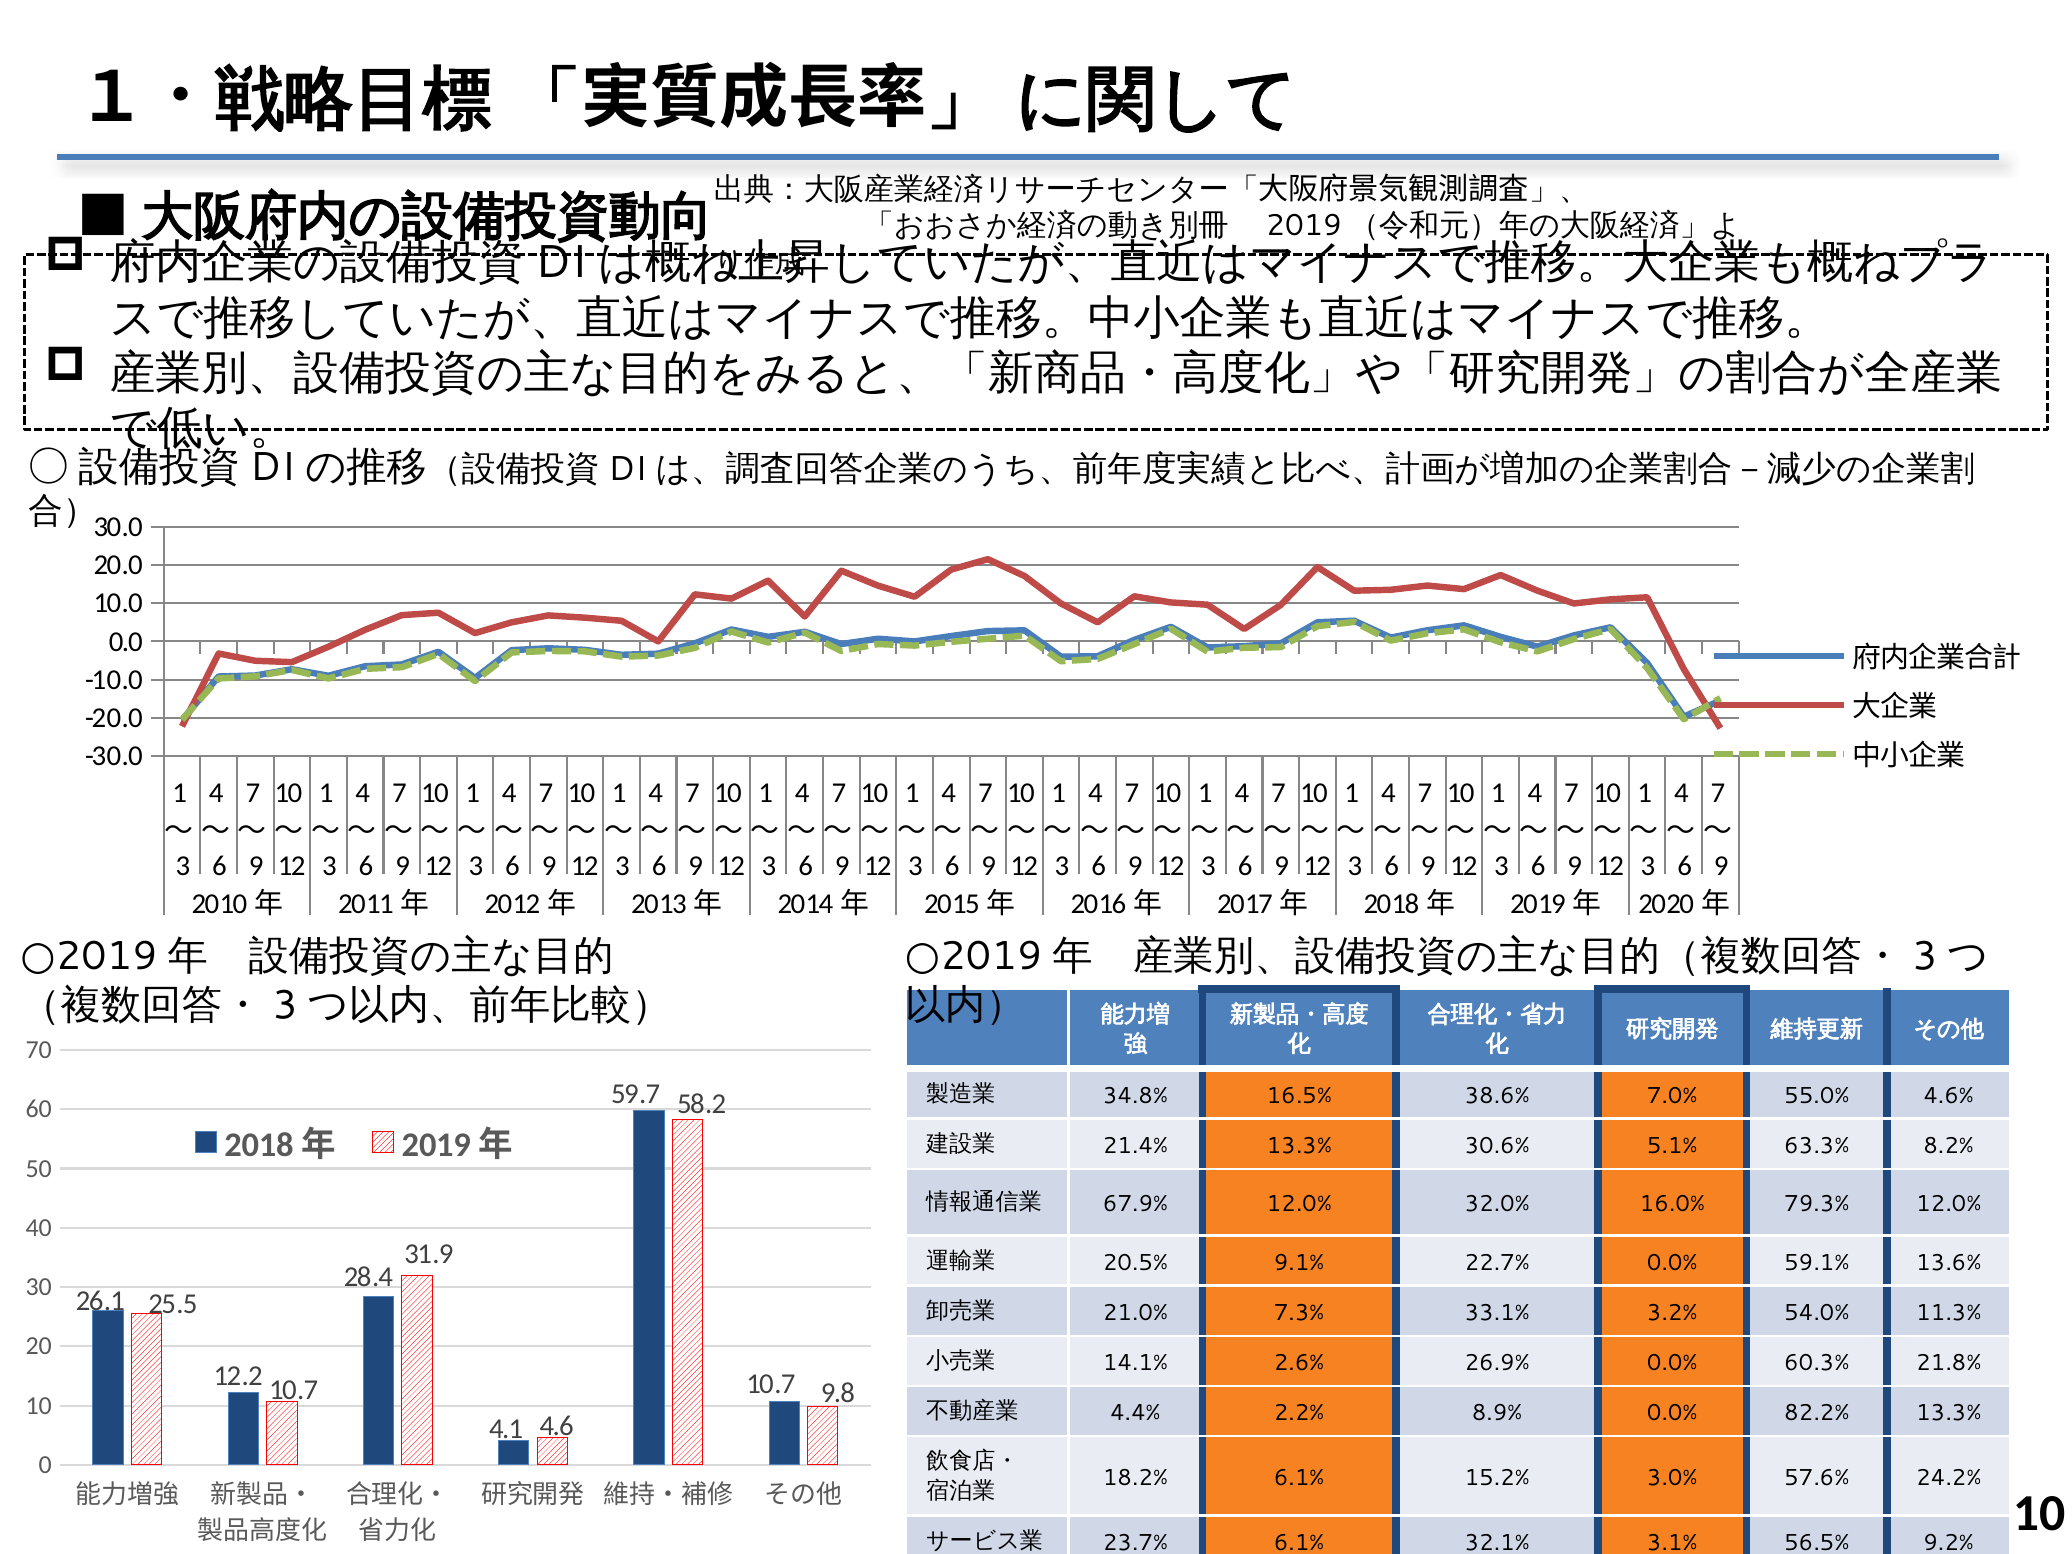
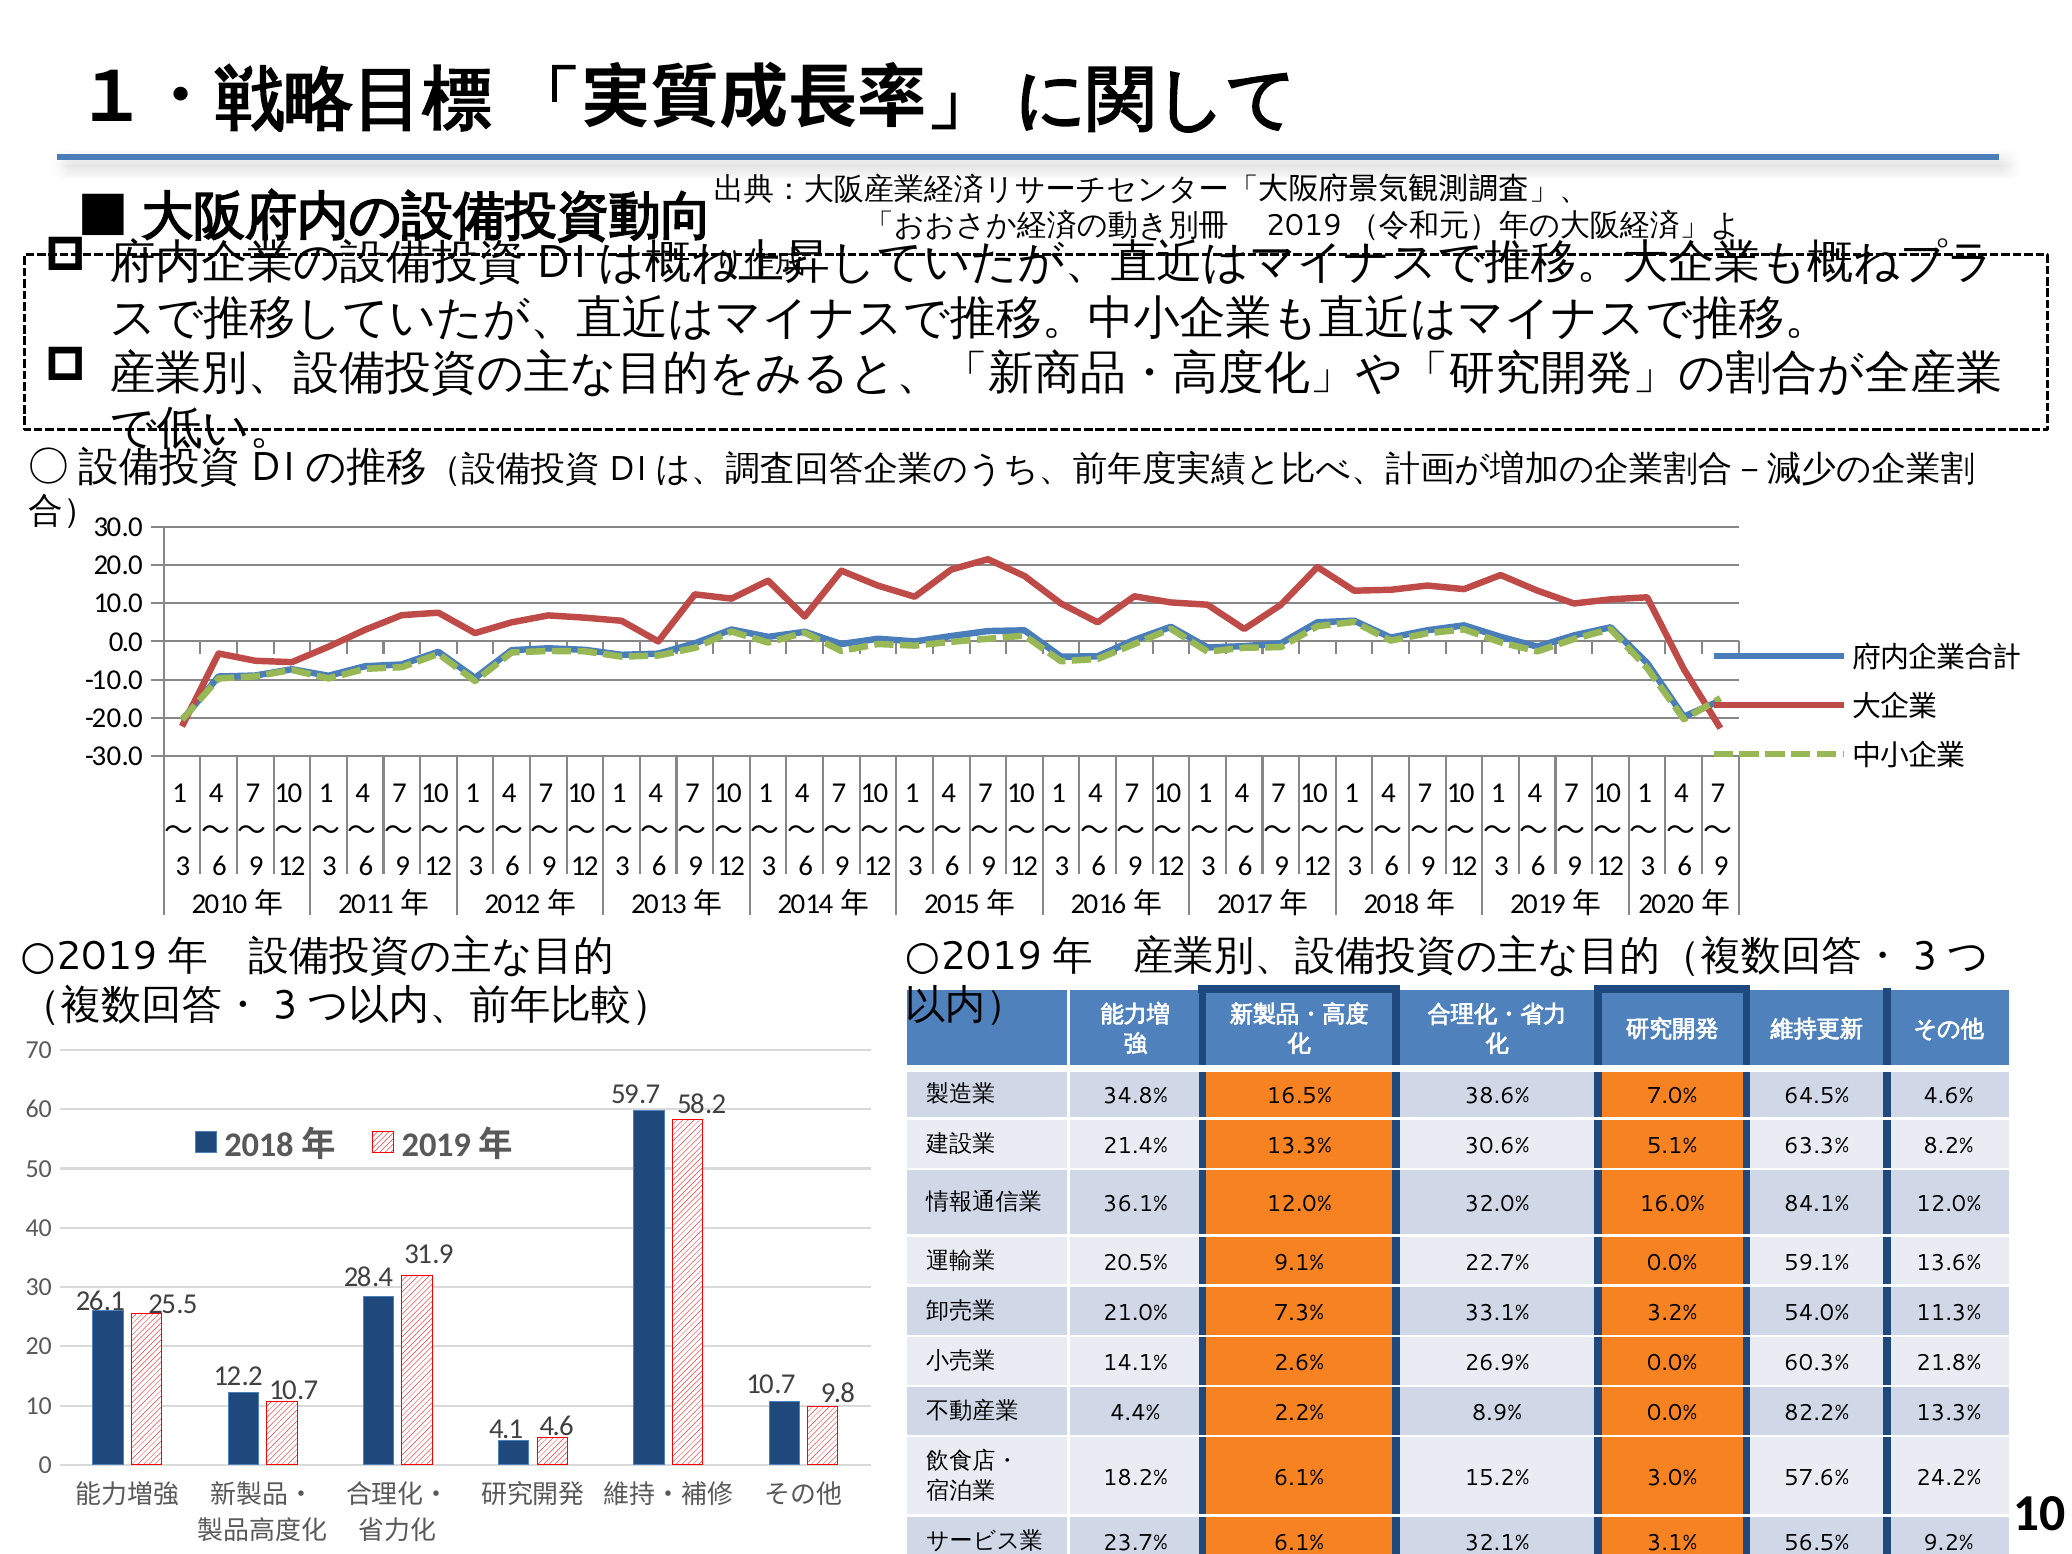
55.0%: 55.0% -> 64.5% (1817, 1096)
67.9%: 67.9% -> 36.1% (1135, 1204)
79.3%: 79.3% -> 84.1% (1817, 1204)
